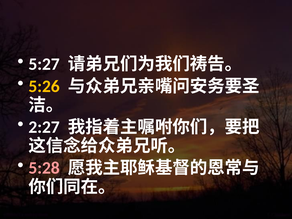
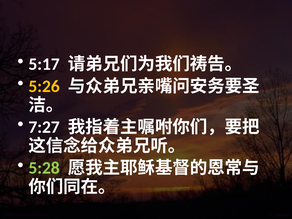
5:27: 5:27 -> 5:17 (44, 64)
2:27: 2:27 -> 7:27 (44, 127)
5:28 colour: pink -> light green (44, 168)
